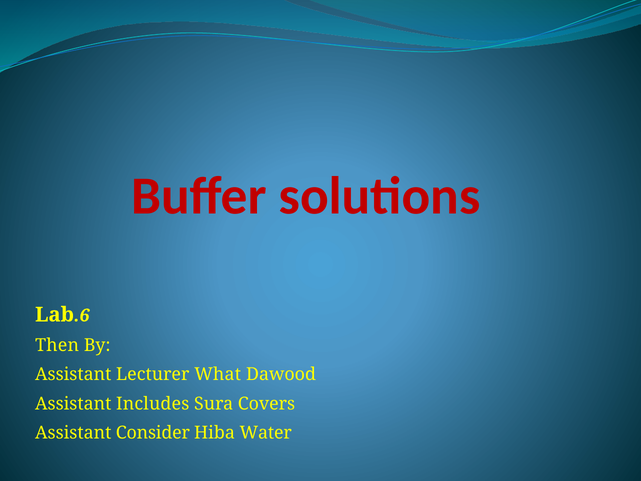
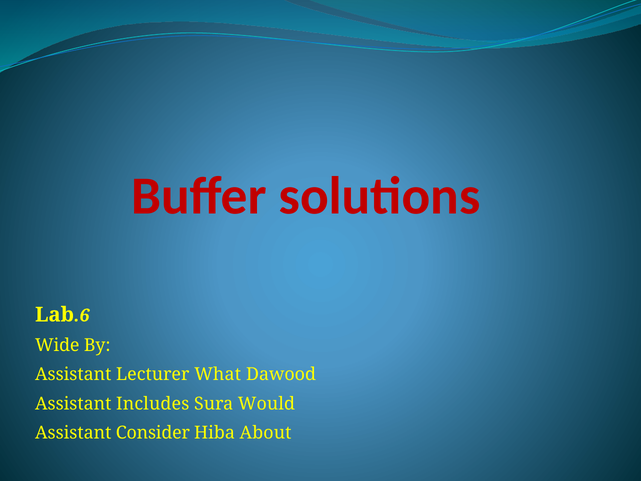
Then: Then -> Wide (57, 345)
Covers: Covers -> Would (266, 404)
Water: Water -> About (266, 433)
